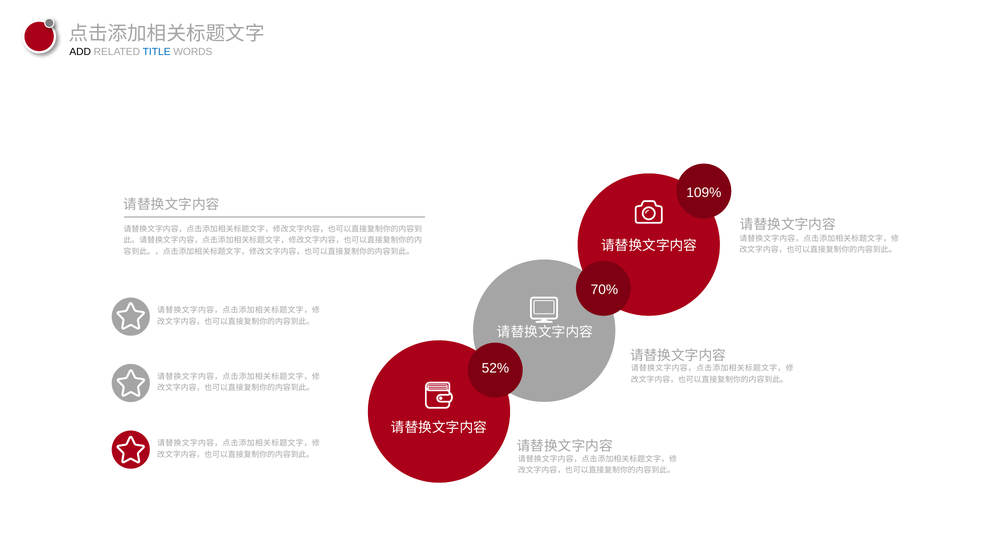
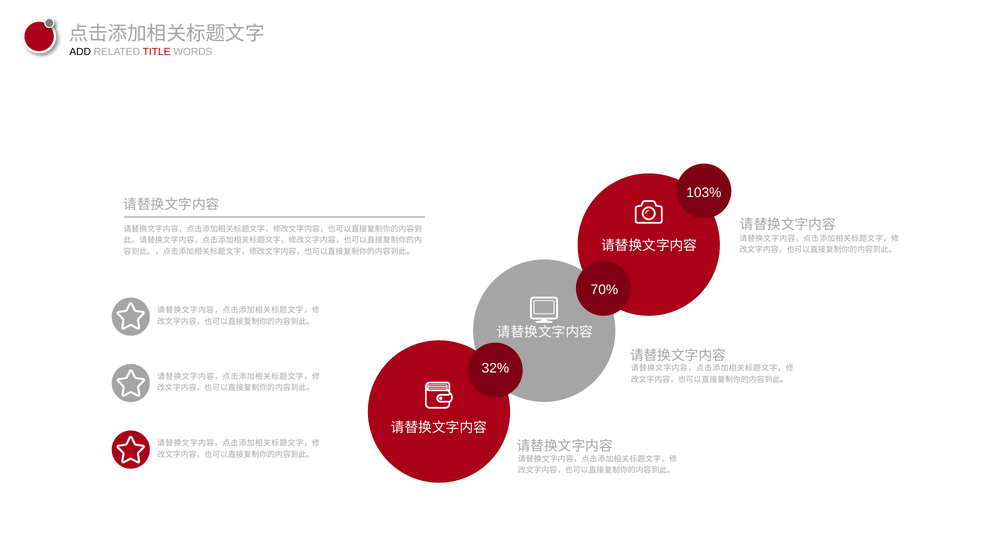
TITLE colour: blue -> red (157, 52)
109%: 109% -> 103% (704, 192)
52%: 52% -> 32% (495, 368)
